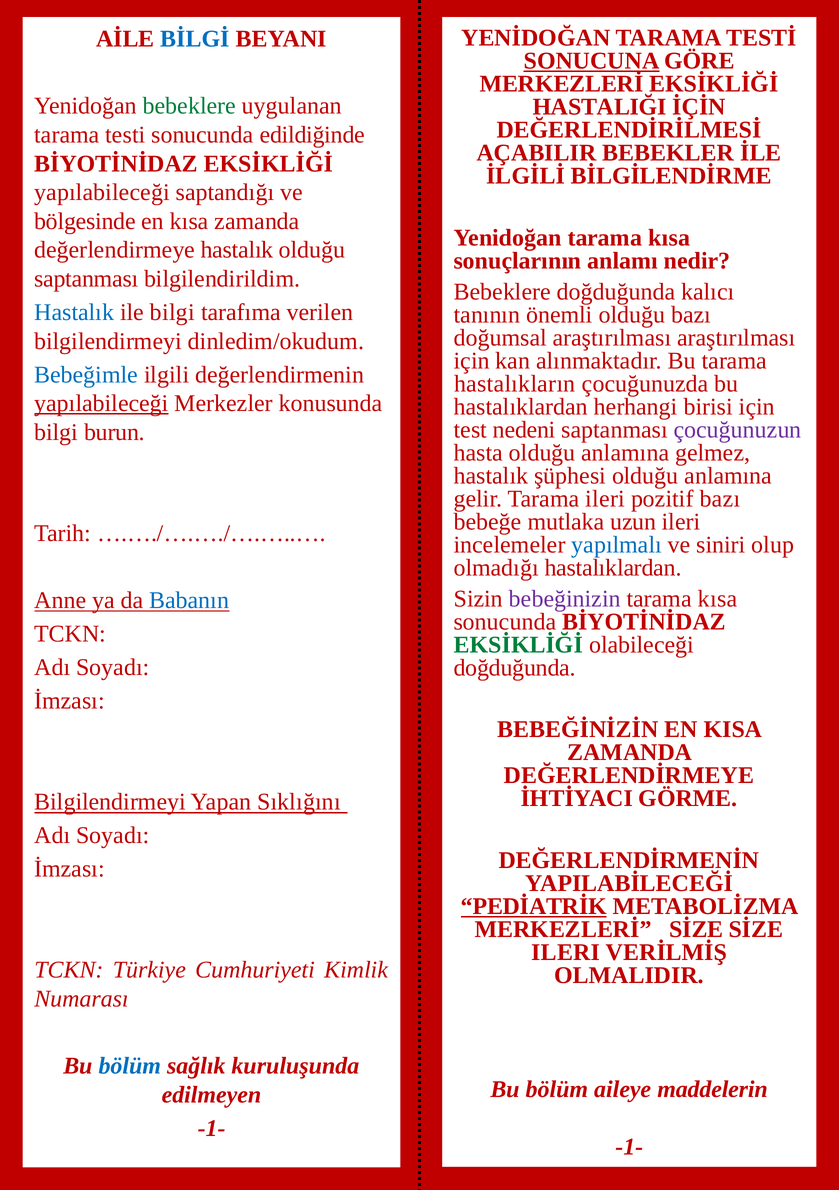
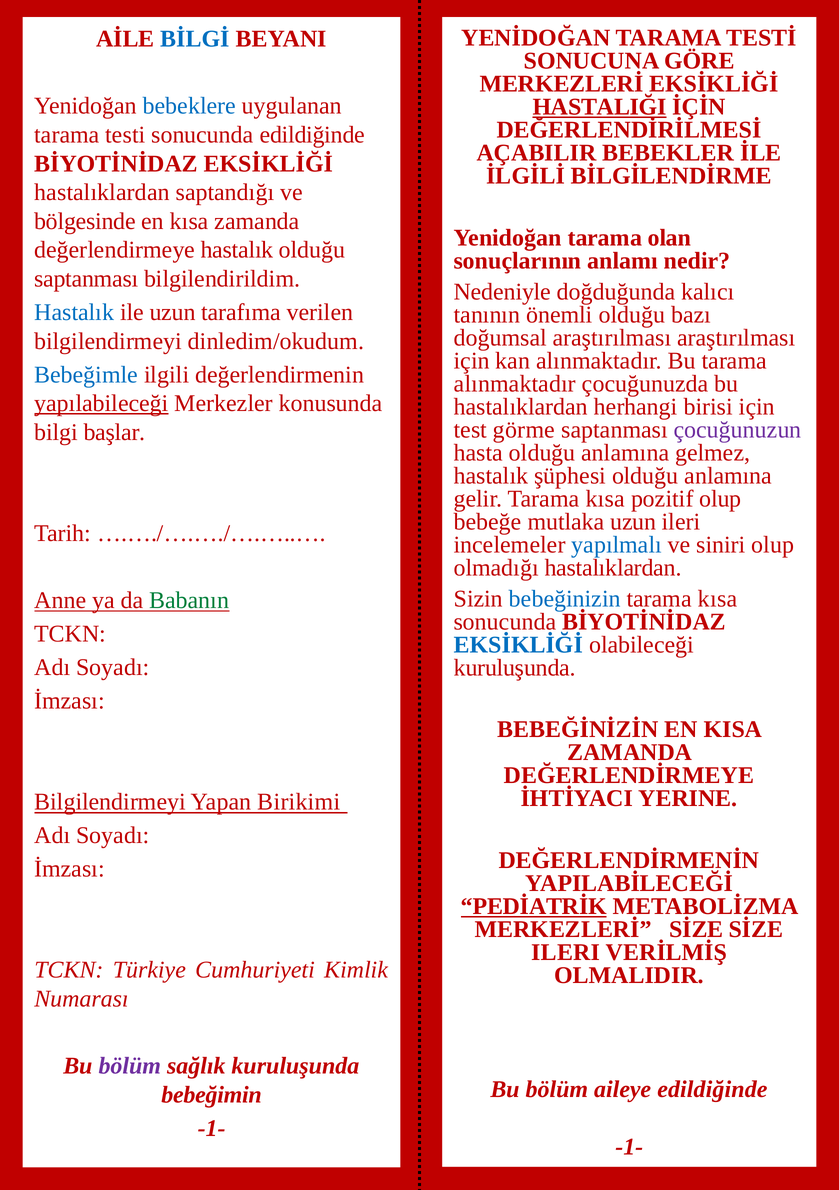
SONUCUNA underline: present -> none (592, 61)
bebeklere colour: green -> blue (189, 106)
HASTALIĞI underline: none -> present (600, 107)
yapılabileceği: yapılabileceği -> hastalıklardan (102, 193)
Yenidoğan tarama kısa: kısa -> olan (669, 238)
Bebeklere: Bebeklere -> Nedeniyle (502, 292)
ile bilgi: bilgi -> uzun (173, 312)
hastalıkların: hastalıkların -> alınmaktadır (515, 384)
nedeni: nedeni -> görme (524, 430)
burun: burun -> başlar (115, 432)
gelir Tarama ileri: ileri -> kısa (605, 499)
pozitif bazı: bazı -> olup (720, 499)
bebeğinizin colour: purple -> blue (565, 599)
Babanın colour: blue -> green (189, 601)
EKSİKLİĞİ colour: green -> blue (518, 645)
doğduğunda: doğduğunda -> kuruluşunda (515, 668)
GÖRME: GÖRME -> YERINE (688, 799)
Sıklığını: Sıklığını -> Birikimi (299, 802)
bölüm colour: blue -> purple (130, 1066)
aileye maddelerin: maddelerin -> edildiğinde (712, 1090)
edilmeyen: edilmeyen -> bebeğimin (212, 1095)
